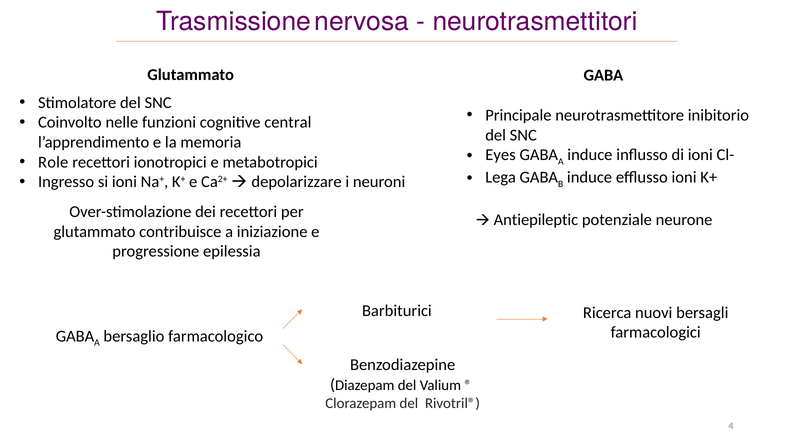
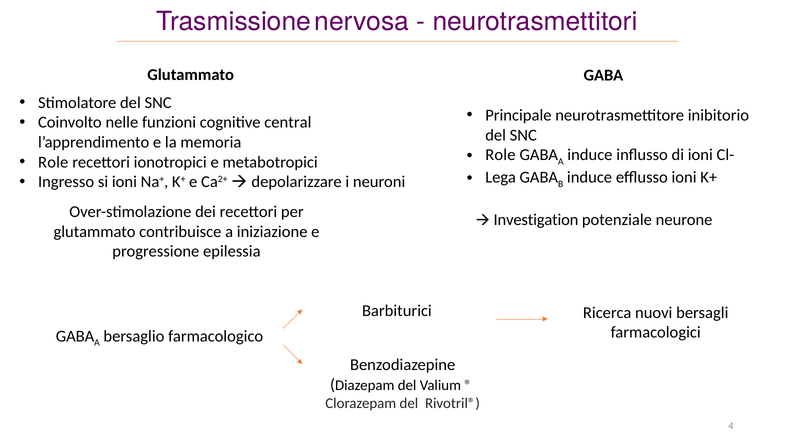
Eyes: Eyes -> Role (500, 155)
Antiepileptic: Antiepileptic -> Investigation (536, 220)
